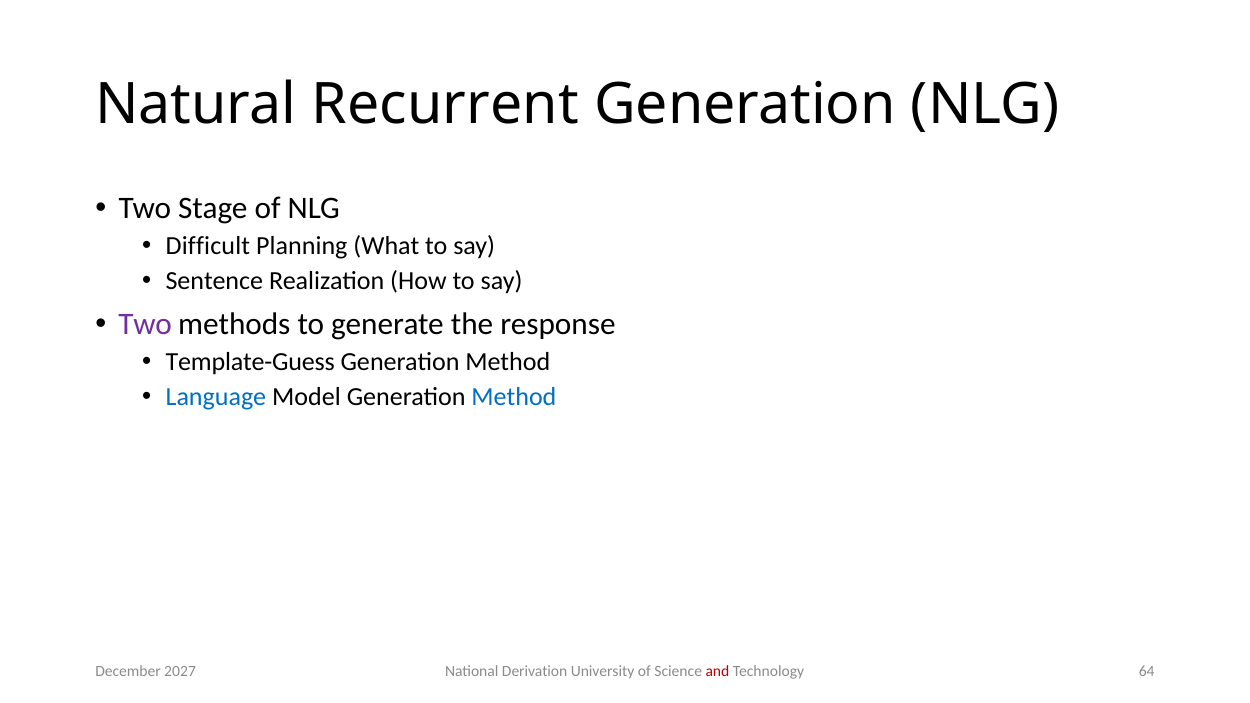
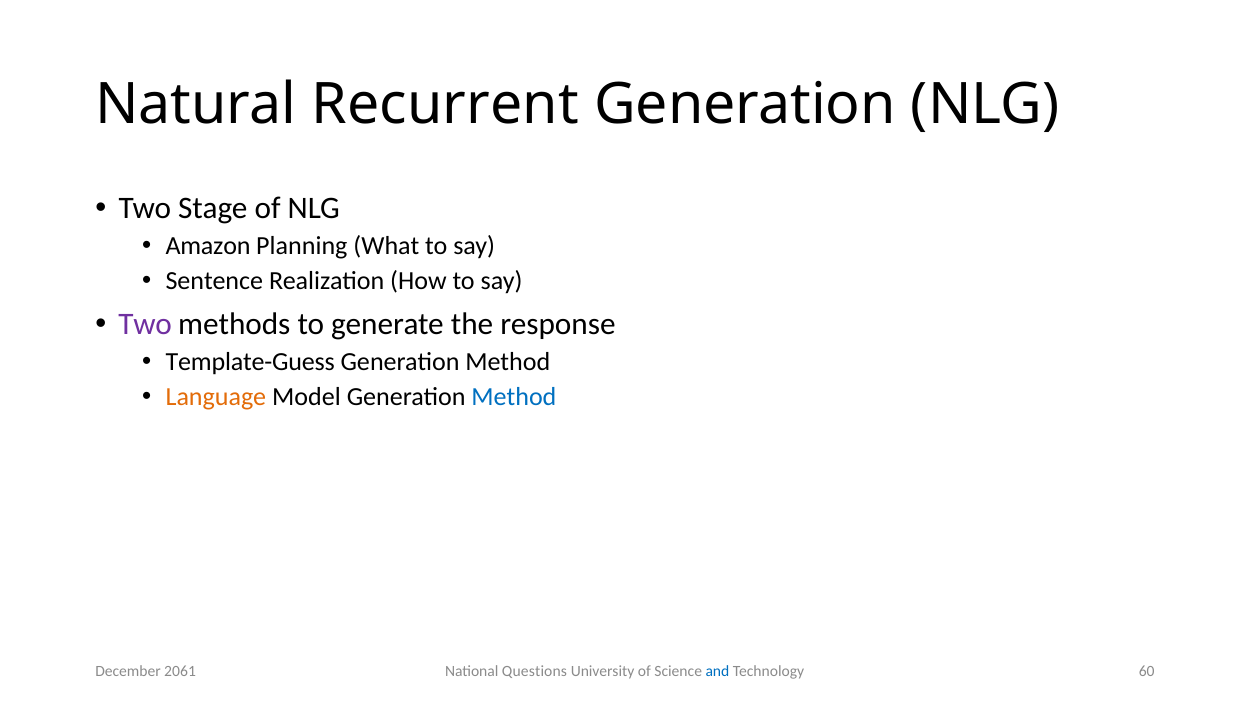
Difficult: Difficult -> Amazon (208, 246)
Language colour: blue -> orange (216, 397)
Derivation: Derivation -> Questions (535, 671)
and colour: red -> blue (717, 671)
64: 64 -> 60 (1147, 671)
2027: 2027 -> 2061 (180, 671)
